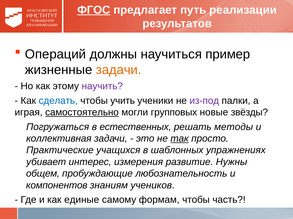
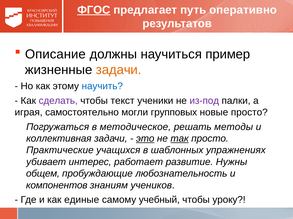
реализации: реализации -> оперативно (243, 10)
Операций: Операций -> Описание (55, 54)
научить colour: purple -> blue (102, 86)
сделать colour: blue -> purple (58, 101)
учить: учить -> текст (123, 101)
самостоятельно underline: present -> none (82, 113)
новые звёзды: звёзды -> просто (249, 113)
естественных: естественных -> методическое (135, 127)
это underline: none -> present (145, 139)
измерения: измерения -> работает (139, 162)
формам: формам -> учебный (159, 200)
часть: часть -> уроку (229, 200)
